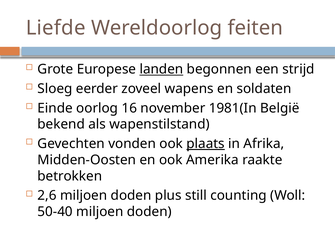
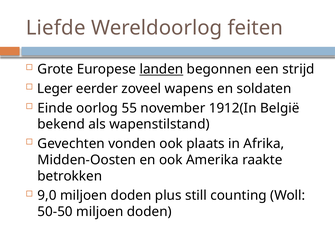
Sloeg: Sloeg -> Leger (55, 89)
16: 16 -> 55 (129, 108)
1981(In: 1981(In -> 1912(In (233, 108)
plaats underline: present -> none (206, 144)
2,6: 2,6 -> 9,0 (47, 196)
50-40: 50-40 -> 50-50 (55, 212)
